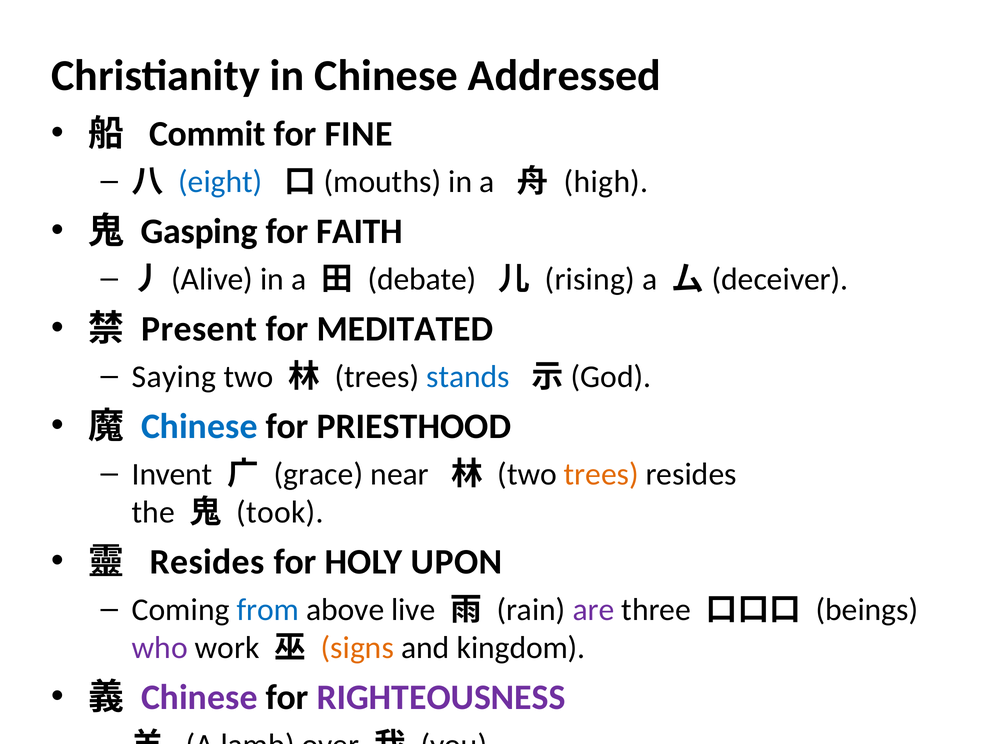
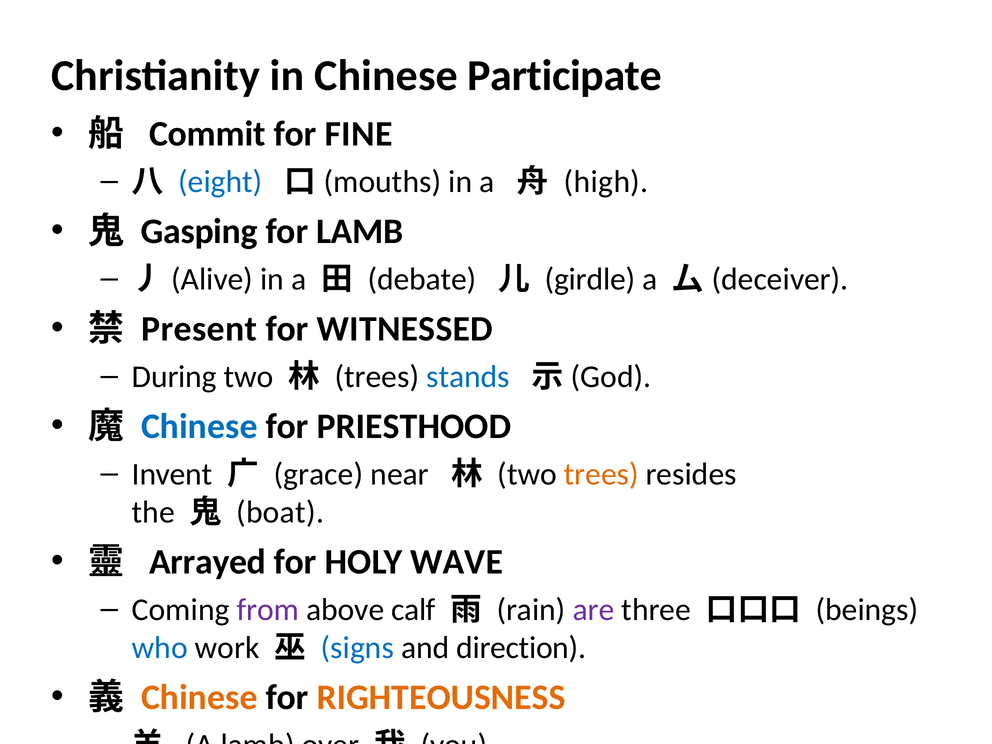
Addressed: Addressed -> Participate (565, 76)
for FAITH: FAITH -> LAMB (360, 231)
rising: rising -> girdle (590, 279)
MEDITATED: MEDITATED -> WITNESSED (405, 329)
Saying: Saying -> During (174, 377)
took: took -> boat (280, 512)
Resides: Resides -> Arrayed (208, 562)
UPON: UPON -> WAVE (457, 562)
from colour: blue -> purple (268, 610)
live: live -> calf (413, 610)
who colour: purple -> blue (160, 648)
signs colour: orange -> blue (357, 648)
kingdom: kingdom -> direction (521, 648)
Chinese colour: purple -> orange (199, 697)
RIGHTEOUSNESS colour: purple -> orange (441, 697)
